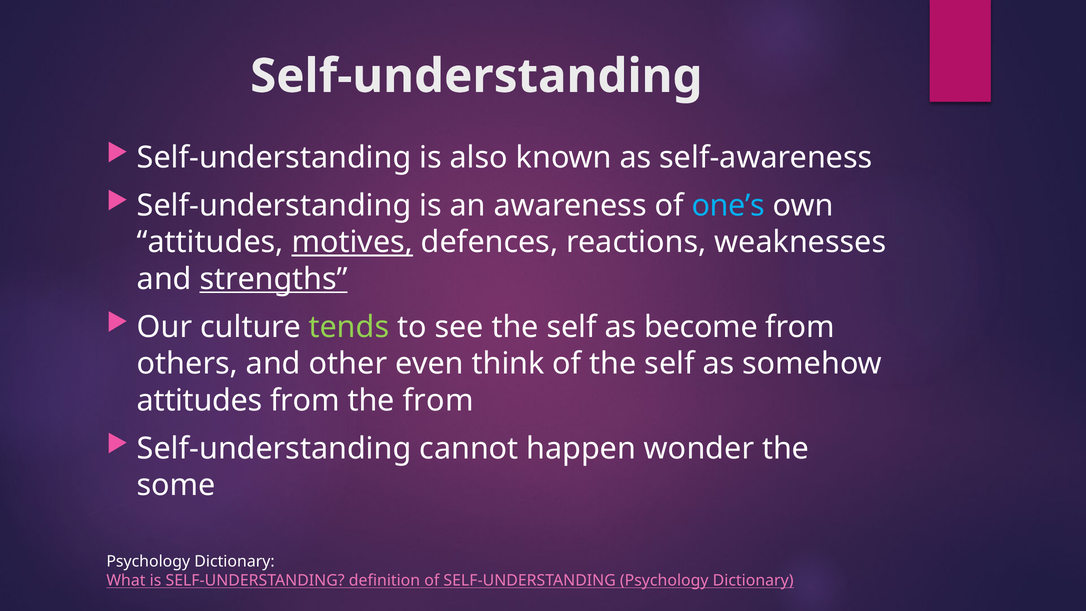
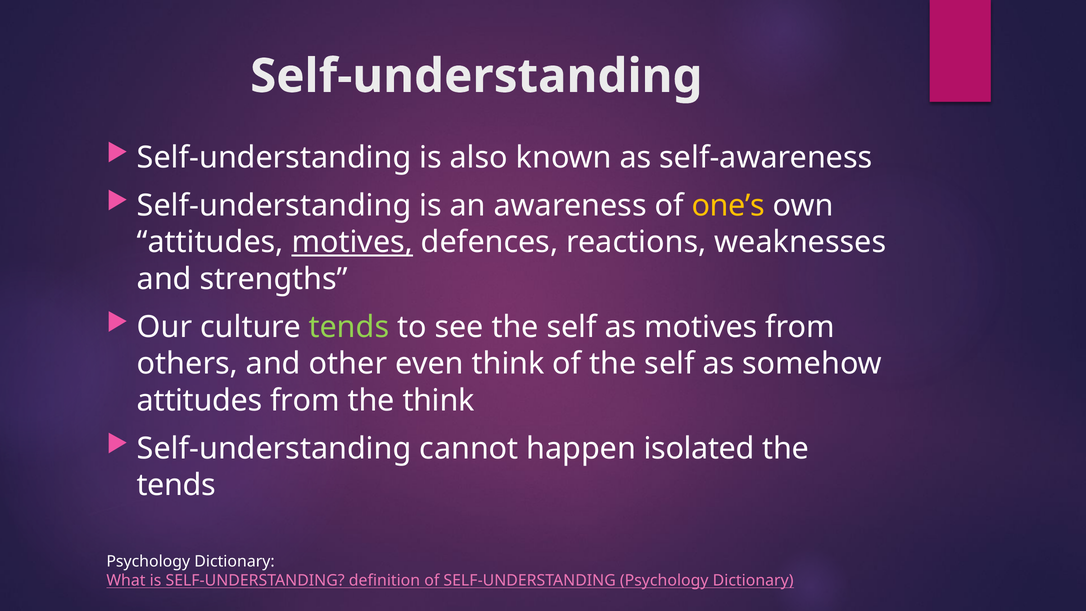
one’s colour: light blue -> yellow (728, 206)
strengths underline: present -> none (274, 279)
as become: become -> motives (701, 327)
the from: from -> think (439, 400)
wonder: wonder -> isolated (699, 448)
some: some -> tends (176, 485)
